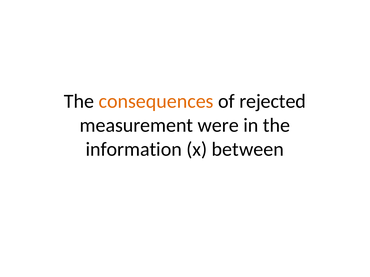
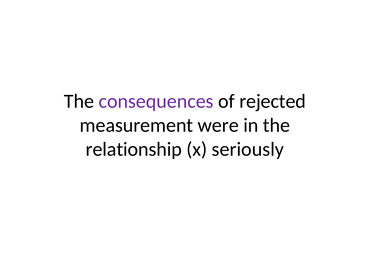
consequences colour: orange -> purple (156, 101)
information: information -> relationship (134, 150)
between: between -> seriously (248, 150)
